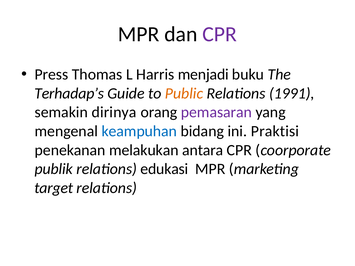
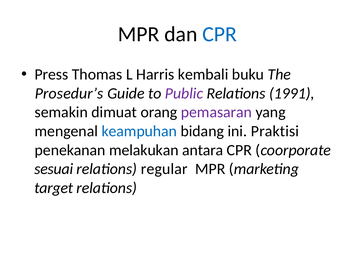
CPR colour: purple -> blue (220, 34)
menjadi: menjadi -> kembali (203, 74)
Terhadap’s: Terhadap’s -> Prosedur’s (69, 93)
Public colour: orange -> purple (184, 93)
dirinya: dirinya -> dimuat (114, 112)
publik: publik -> sesuai (54, 169)
edukasi: edukasi -> regular (164, 169)
